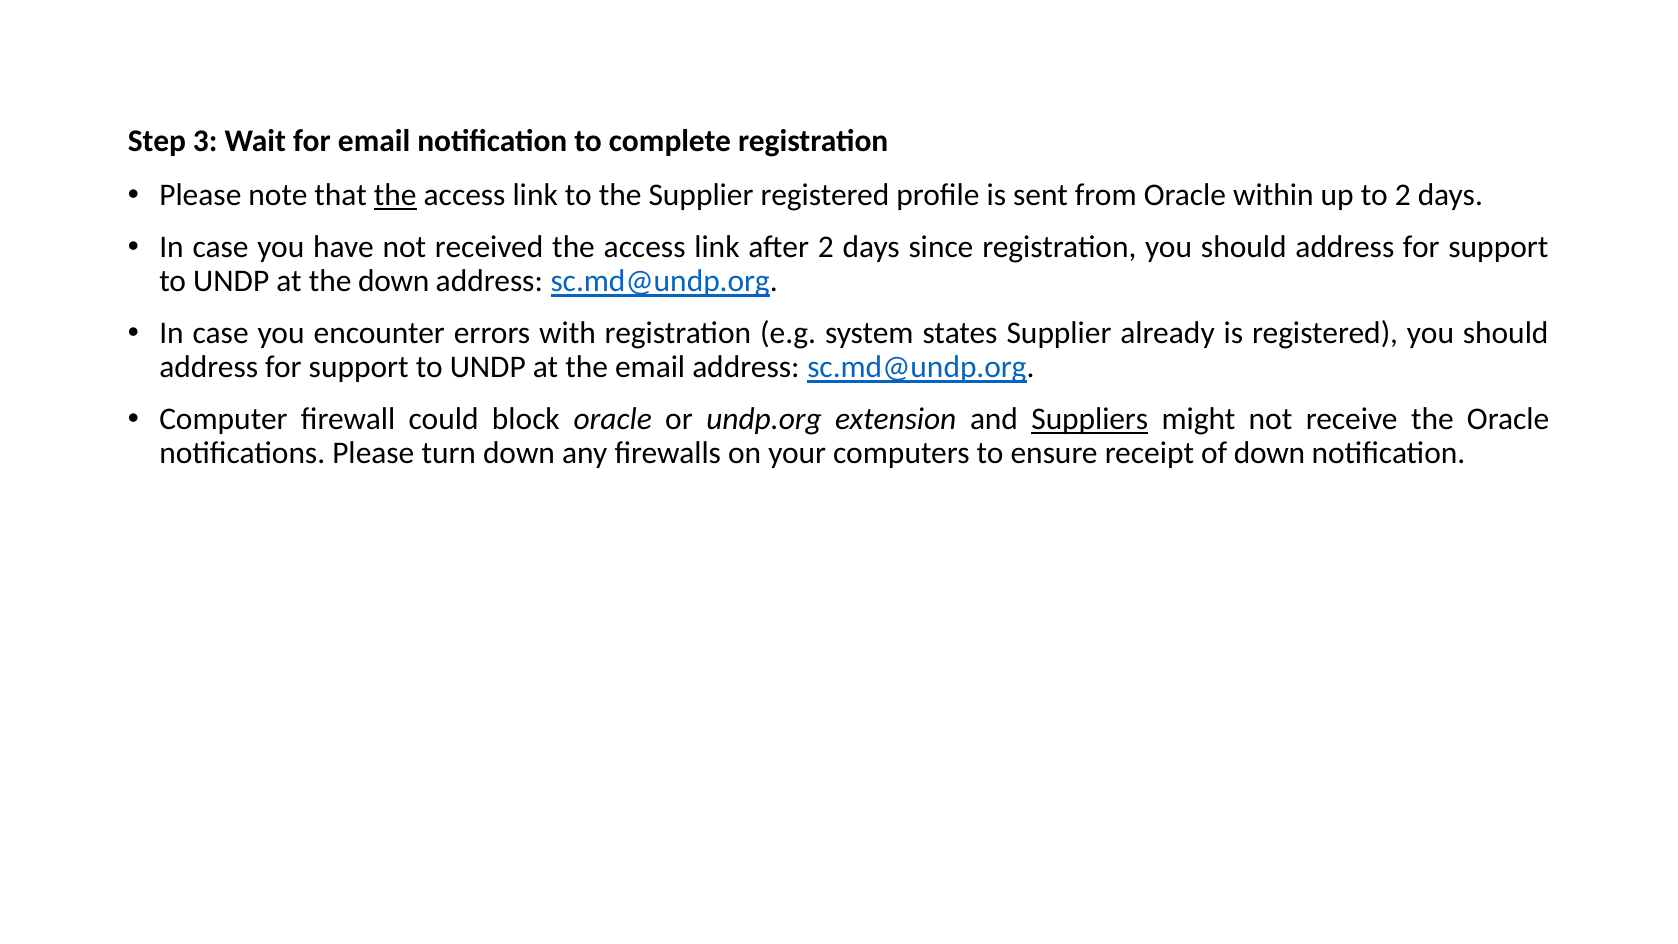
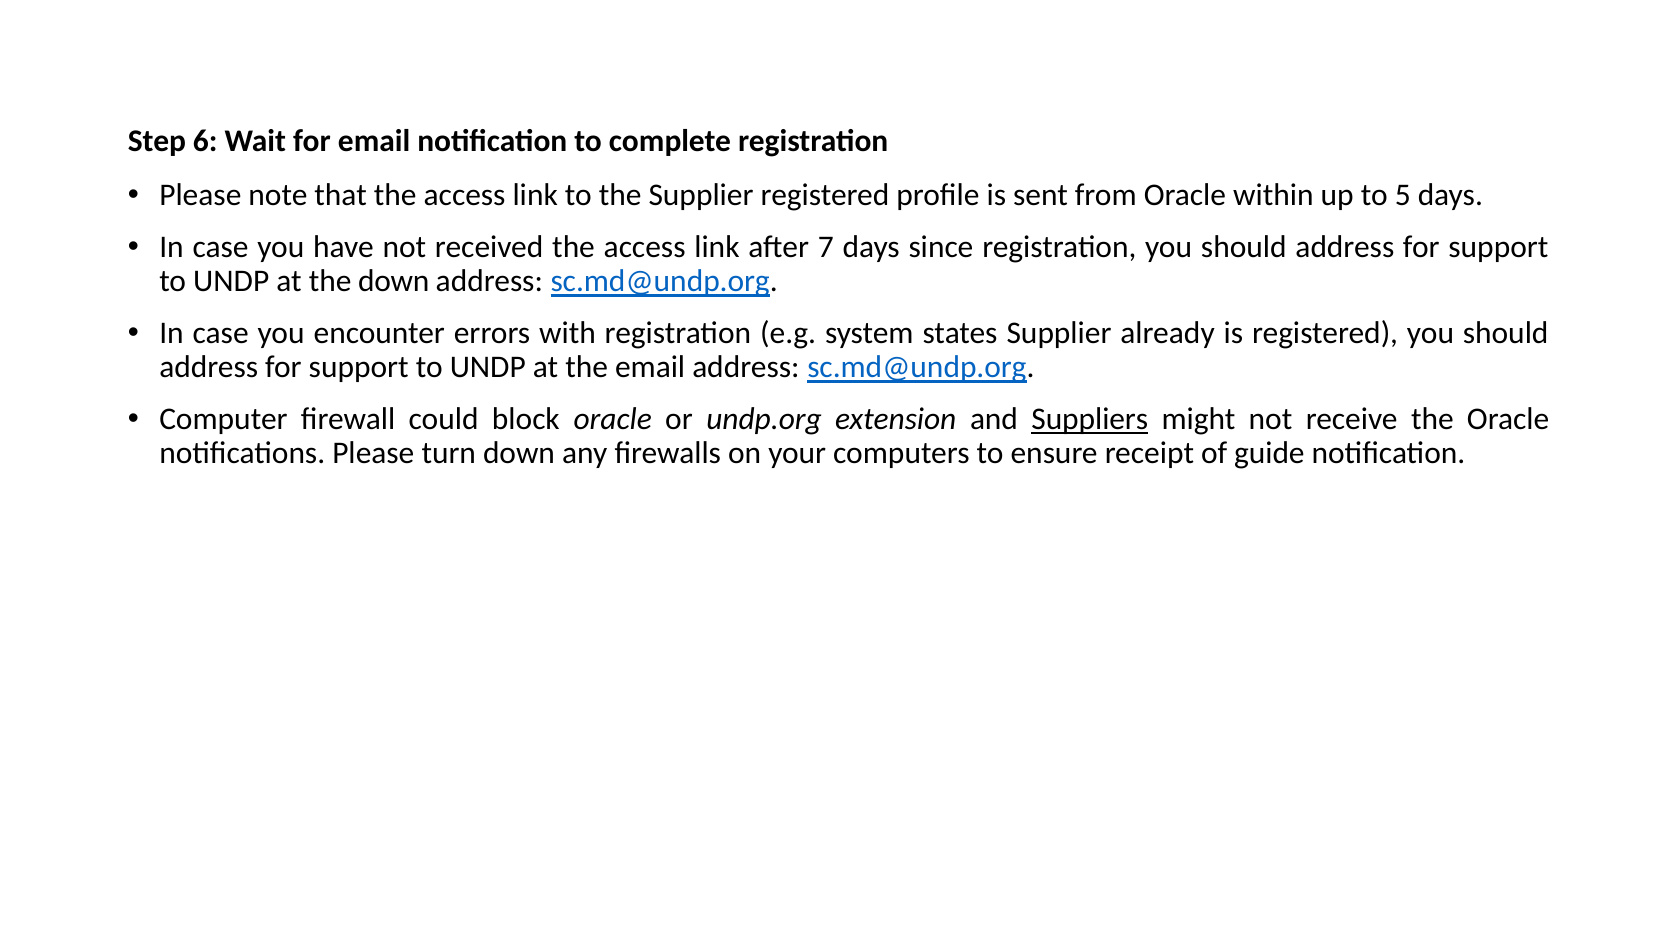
3: 3 -> 6 (205, 141)
the underline: present -> none (395, 196)
to 2: 2 -> 5 (1403, 196)
after 2: 2 -> 7 (826, 247)
of down: down -> guide (1269, 453)
